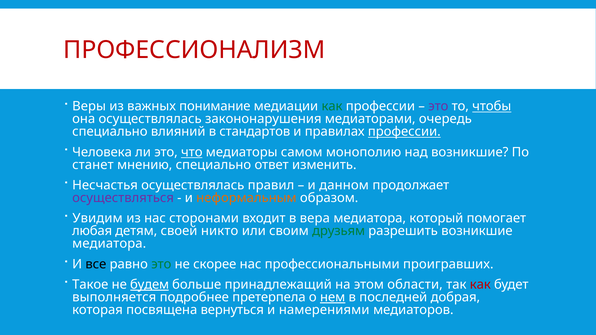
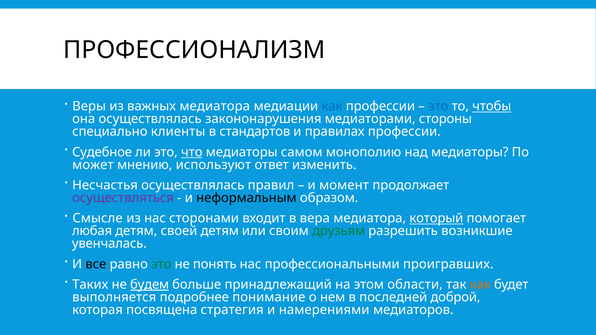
ПРОФЕССИОНАЛИЗМ colour: red -> black (194, 50)
важных понимание: понимание -> медиатора (215, 106)
как colour: green -> blue (332, 106)
это colour: purple -> blue (438, 106)
очередь: очередь -> стороны (445, 119)
влияний: влияний -> клиенты (178, 132)
профессии underline: present -> none (404, 132)
Человека: Человека -> Судебное (102, 152)
над возникшие: возникшие -> медиаторы (470, 152)
станет: станет -> может (93, 165)
мнению специально: специально -> используют (213, 165)
данном: данном -> момент (344, 185)
неформальным colour: orange -> black (246, 198)
Увидим: Увидим -> Смысле (98, 218)
который underline: none -> present (436, 218)
своей никто: никто -> детям (220, 231)
медиатора: медиатора -> увенчалась (109, 244)
скорее: скорее -> понять (215, 264)
Такое: Такое -> Таких (90, 285)
как colour: red -> orange (480, 285)
претерпела: претерпела -> понимание (269, 297)
нем underline: present -> none (333, 297)
добрая: добрая -> доброй (455, 297)
вернуться: вернуться -> стратегия (232, 310)
